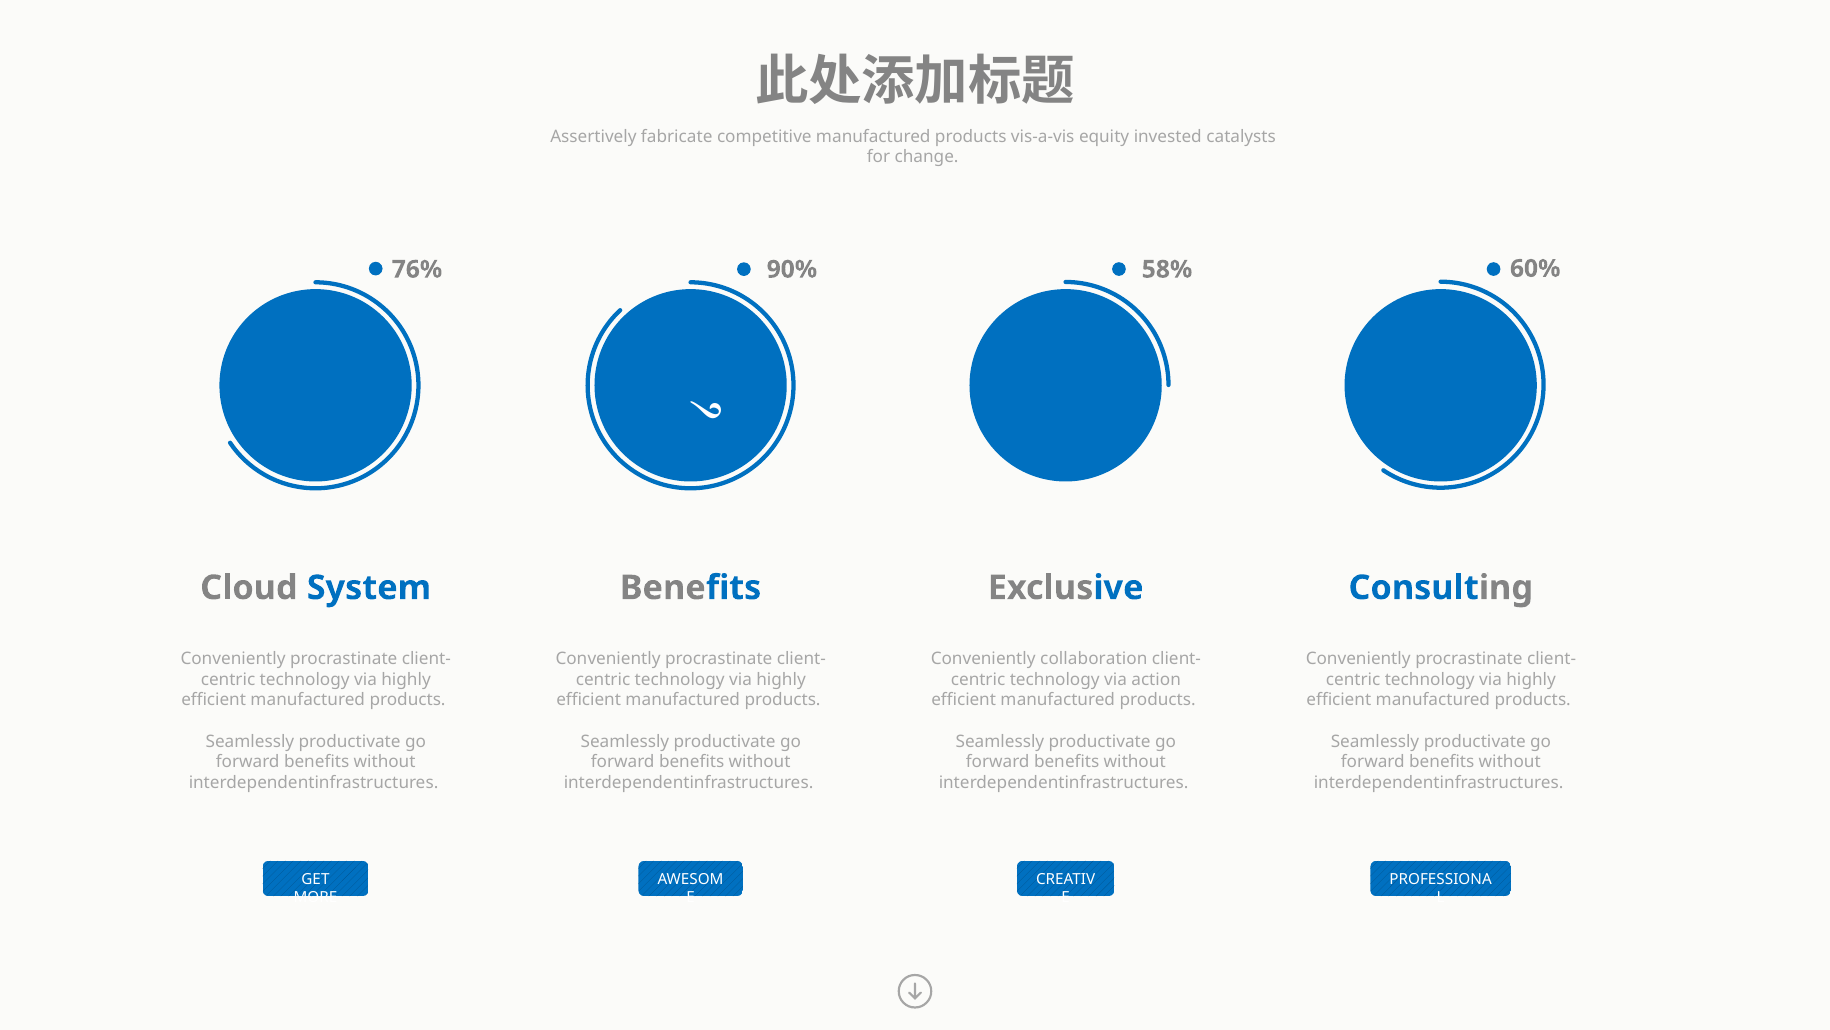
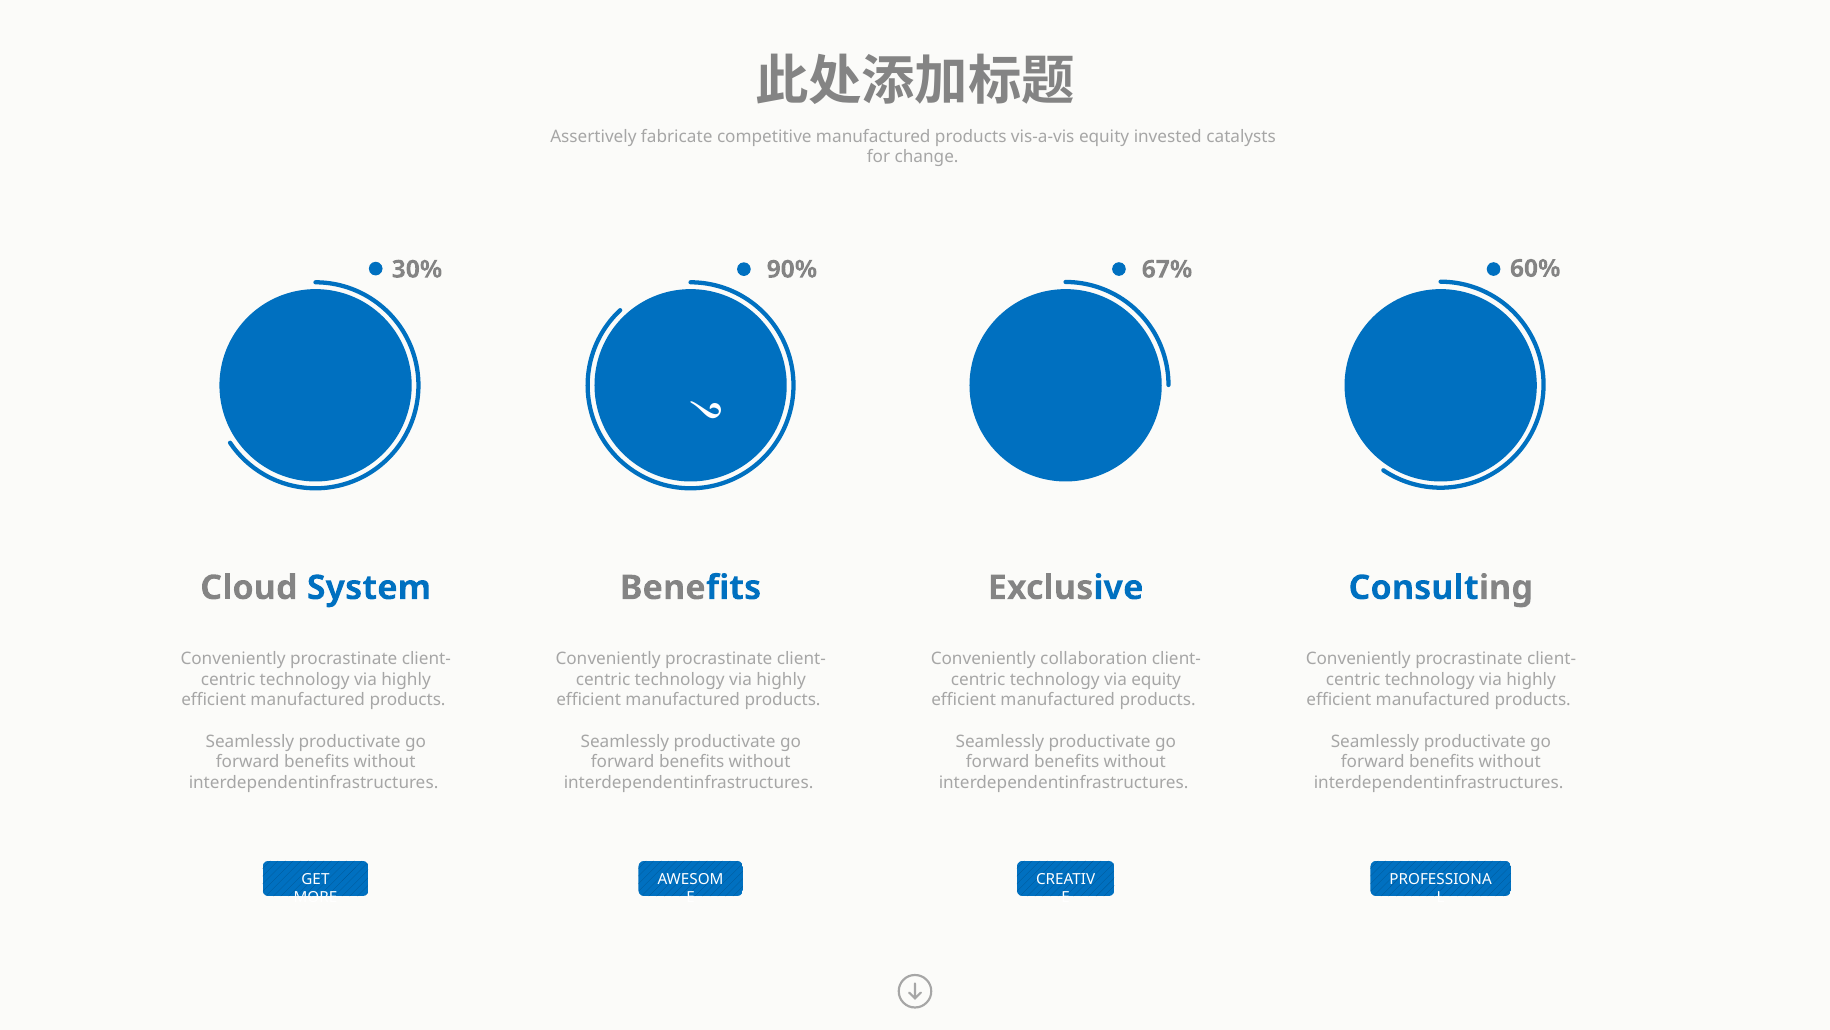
76%: 76% -> 30% (417, 269)
58%: 58% -> 67% (1167, 269)
via action: action -> equity (1156, 679)
